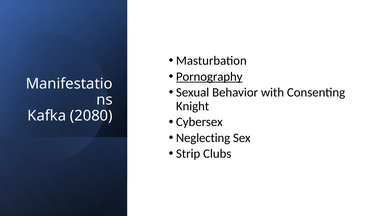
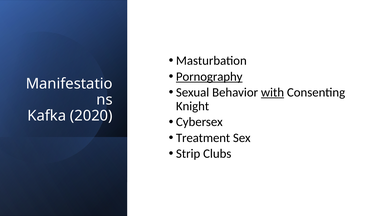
with underline: none -> present (273, 92)
2080: 2080 -> 2020 (91, 116)
Neglecting: Neglecting -> Treatment (203, 138)
